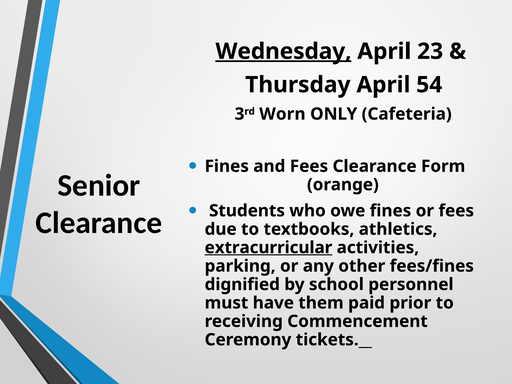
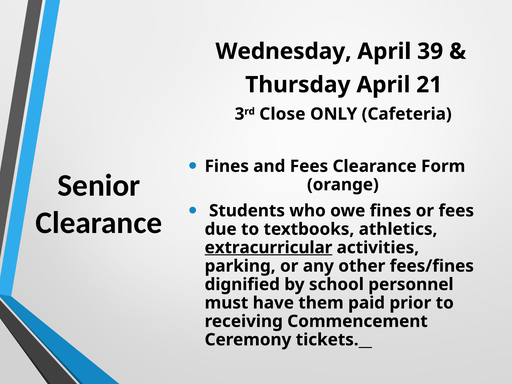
Wednesday underline: present -> none (284, 51)
23: 23 -> 39 (430, 51)
54: 54 -> 21 (429, 85)
Worn: Worn -> Close (282, 114)
